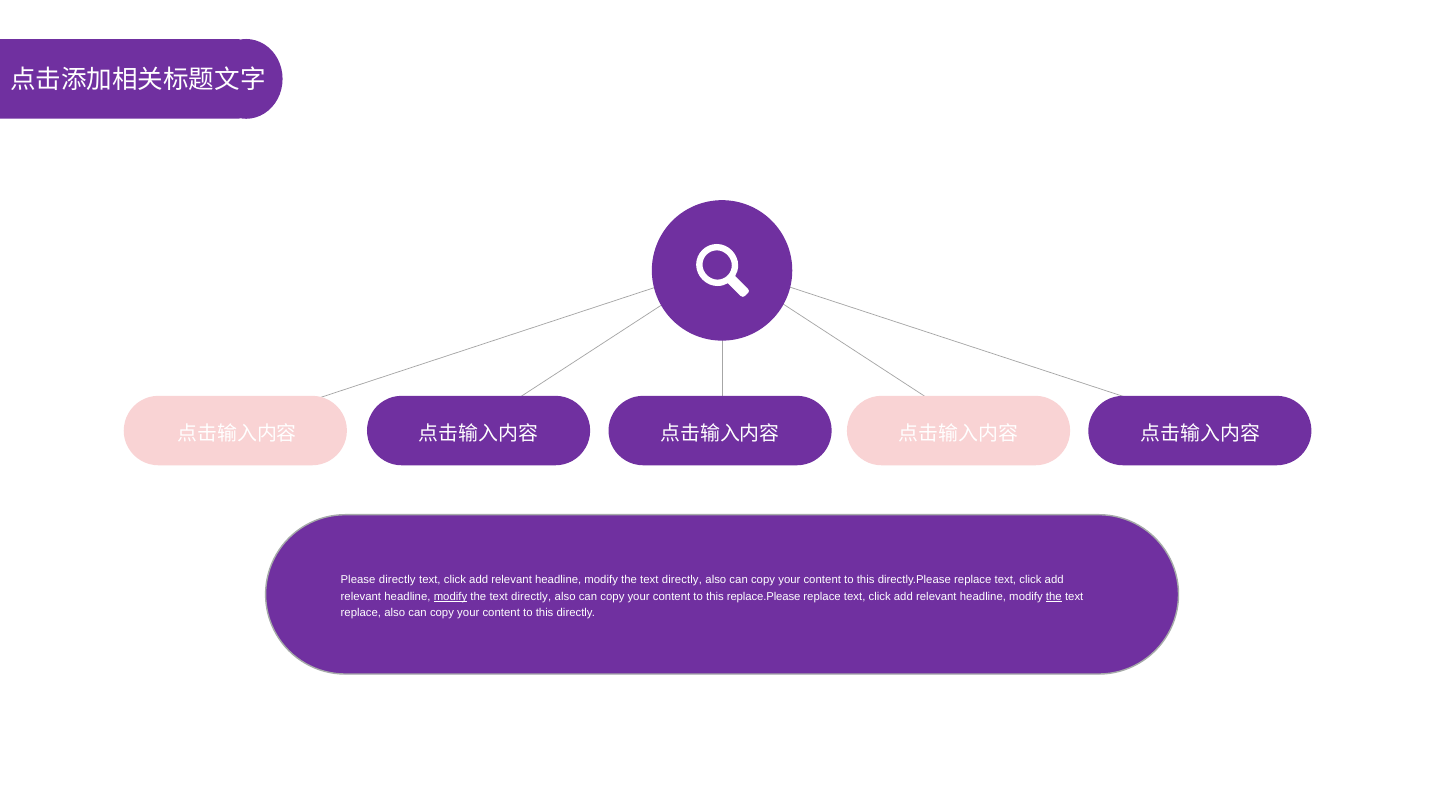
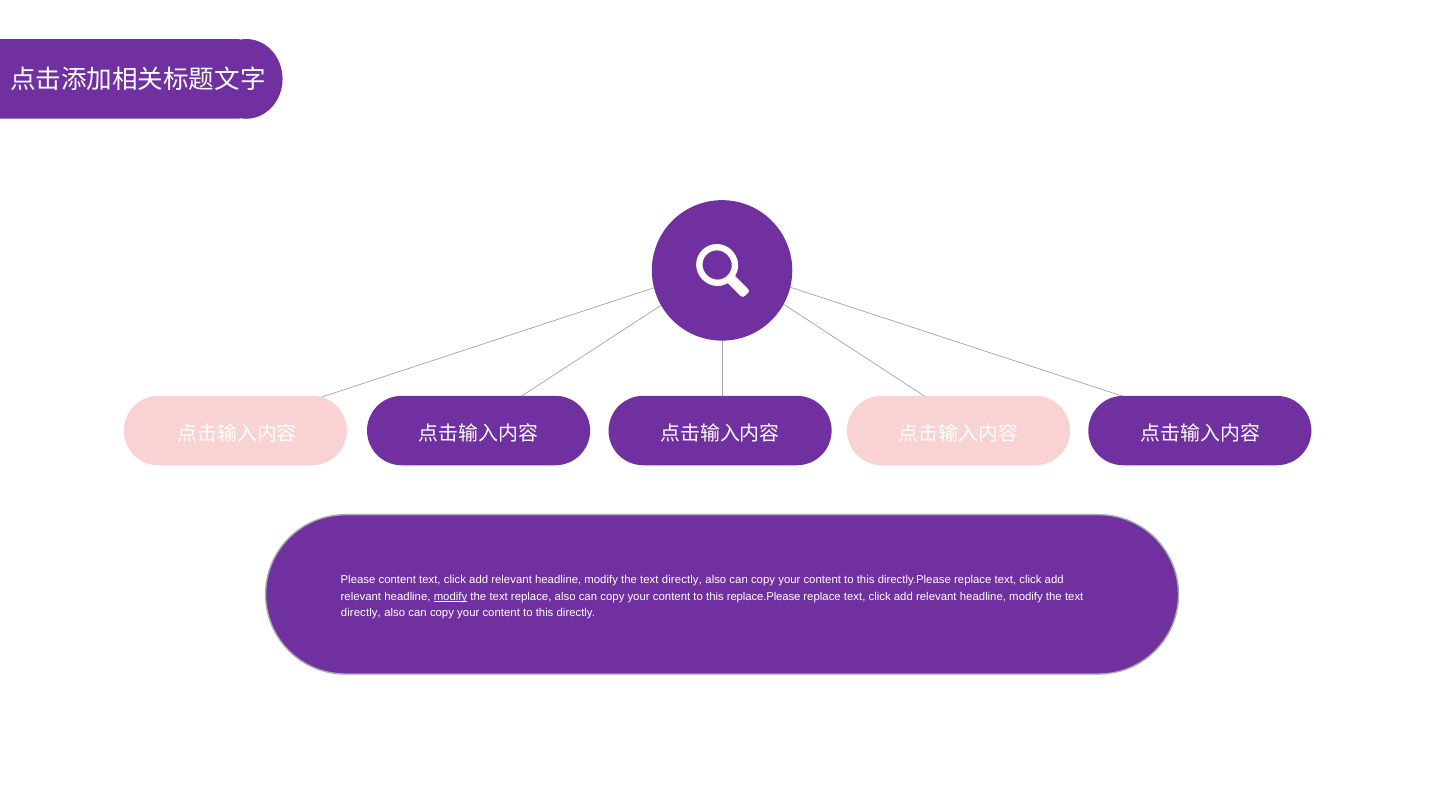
Please directly: directly -> content (397, 580)
directly: directly -> replace (531, 596)
the underline: present -> none (1054, 596)
replace: replace -> directly (361, 613)
